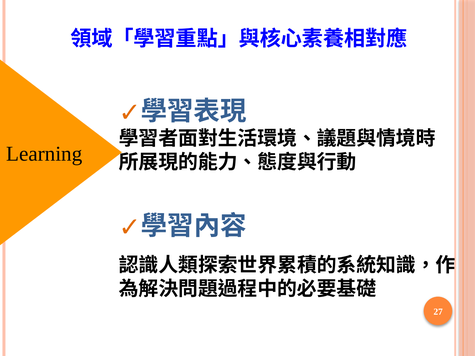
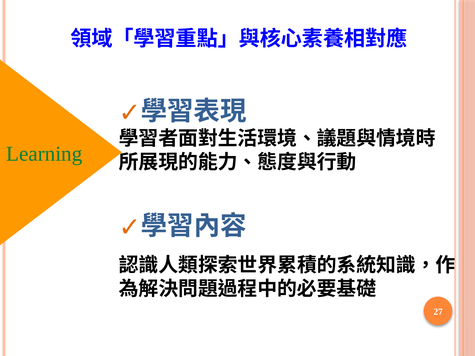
Learning colour: black -> green (44, 154)
